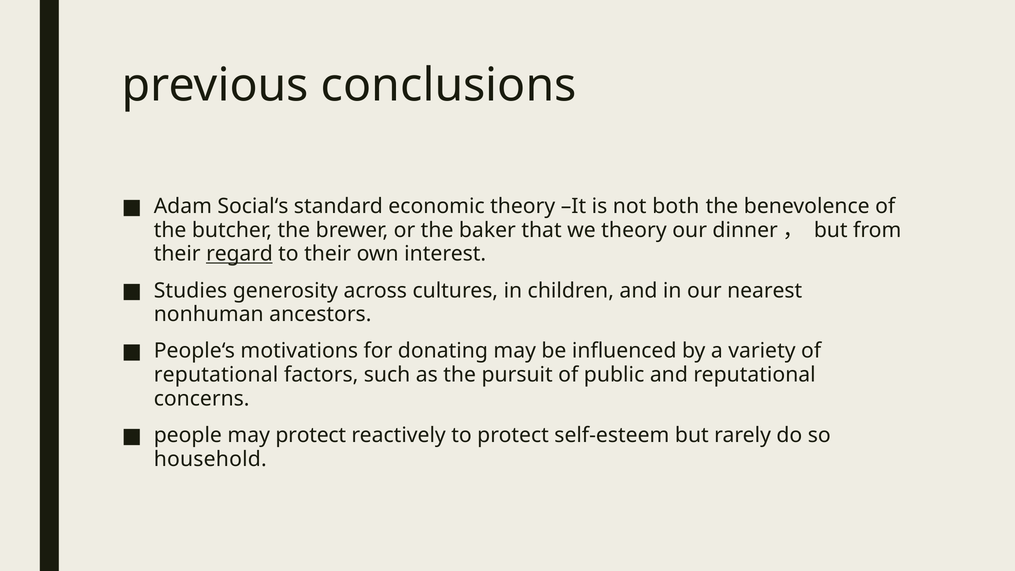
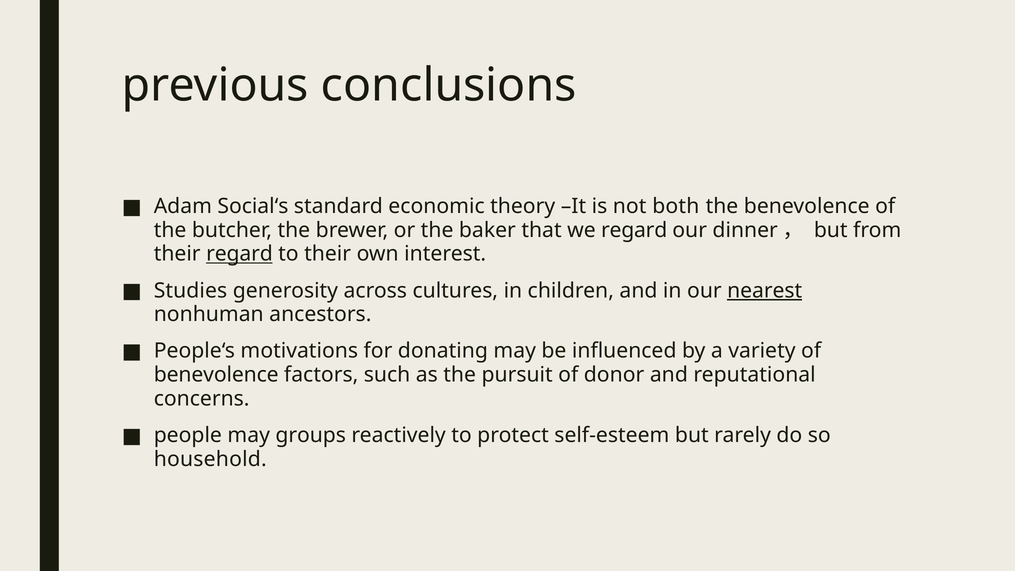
we theory: theory -> regard (634, 230)
nearest underline: none -> present (765, 291)
reputational: reputational -> benevolence (216, 375)
public: public -> donor (614, 375)
may protect: protect -> groups (311, 435)
